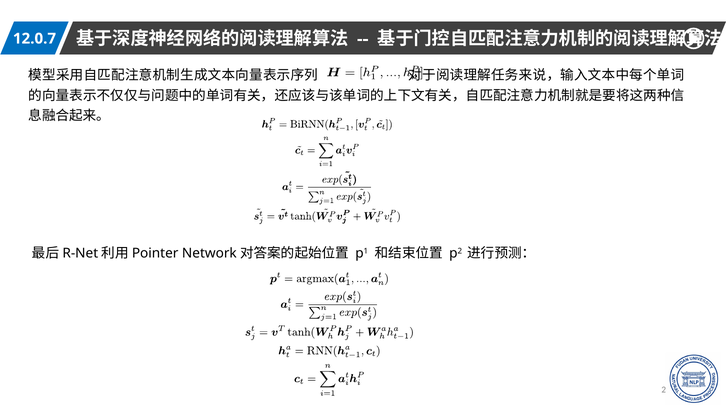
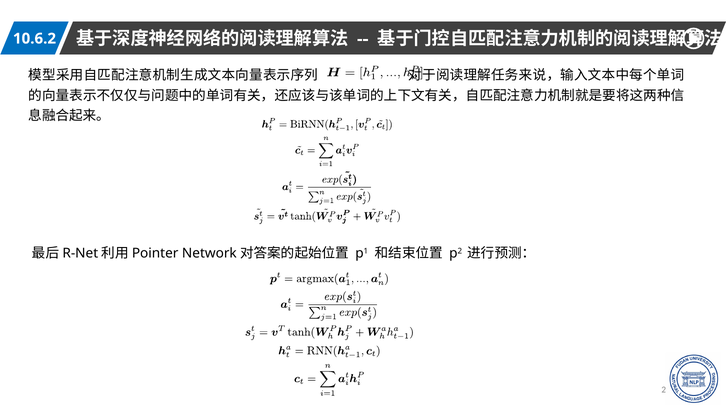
12.0.7: 12.0.7 -> 10.6.2 (34, 39)
